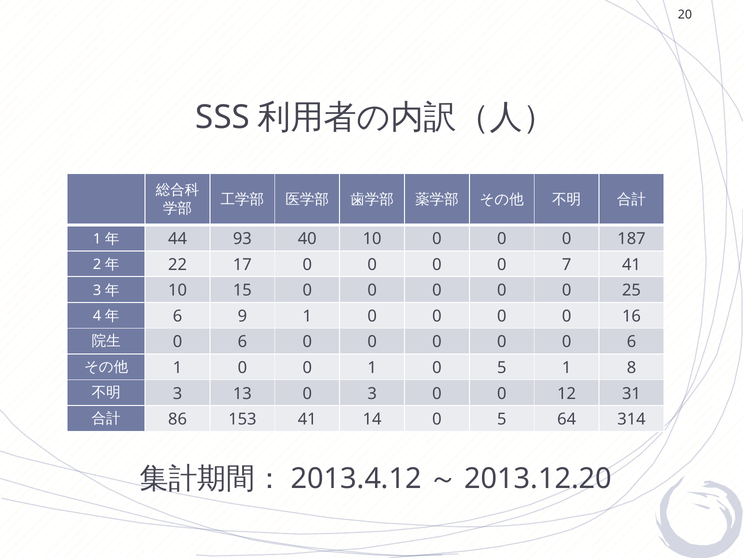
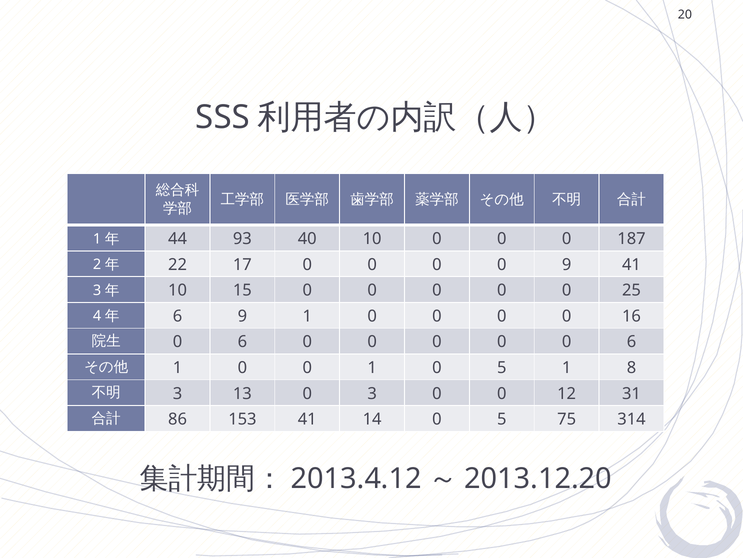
0 7: 7 -> 9 (567, 264)
64: 64 -> 75 (567, 419)
